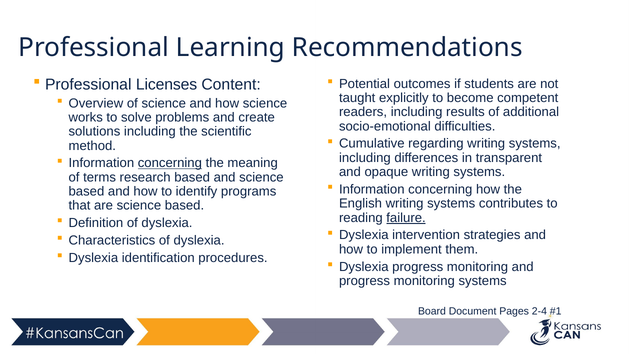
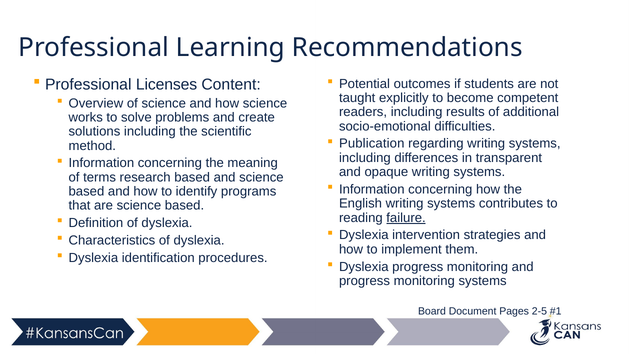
Cumulative: Cumulative -> Publication (372, 144)
concerning underline: present -> none (170, 163)
2-4: 2-4 -> 2-5 (539, 311)
